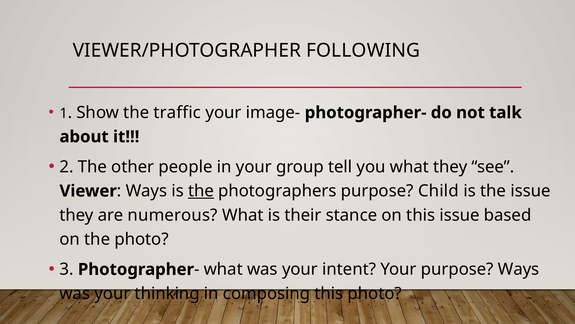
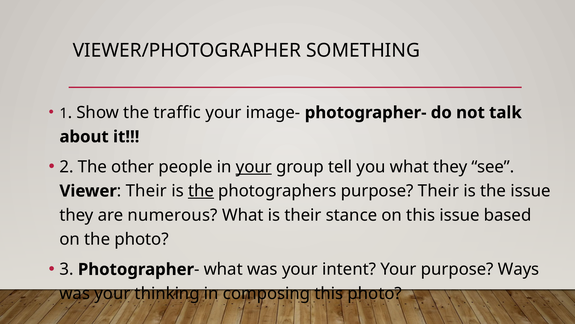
FOLLOWING: FOLLOWING -> SOMETHING (363, 50)
your underline: none -> present (254, 167)
Ways: Ways -> Their (146, 191)
purpose Child: Child -> Their (438, 191)
